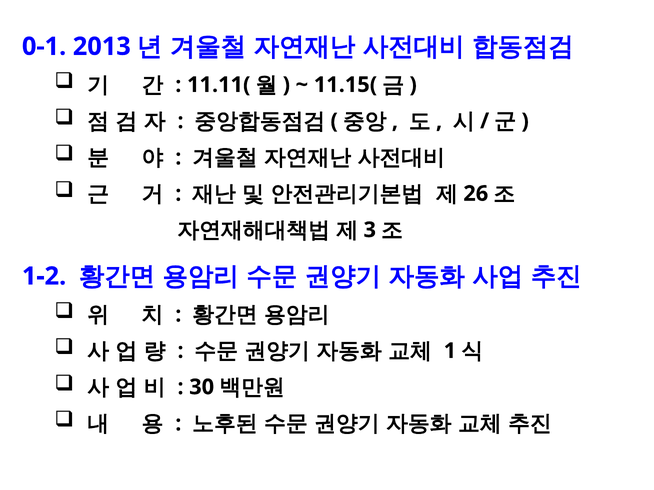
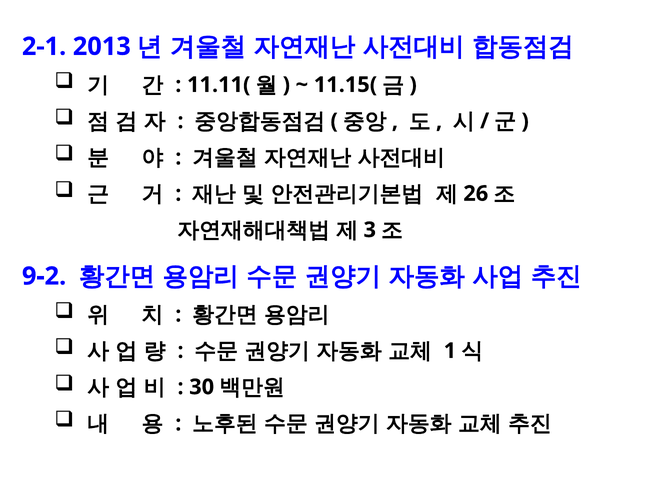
0-1: 0-1 -> 2-1 (44, 47)
1-2: 1-2 -> 9-2 (44, 276)
